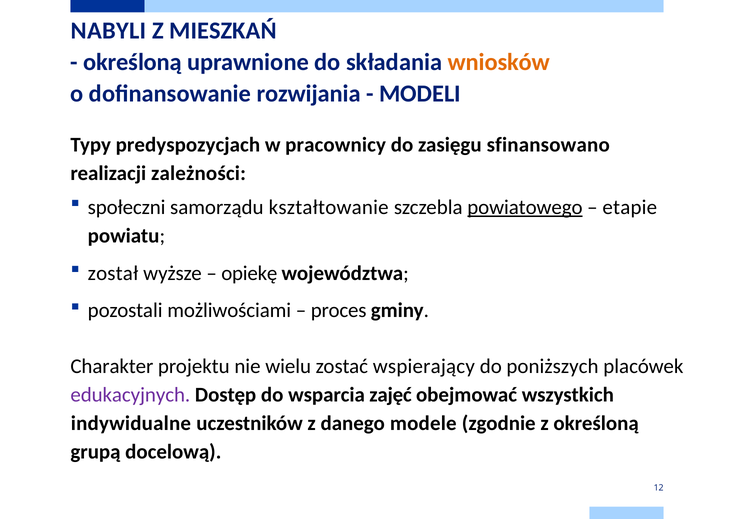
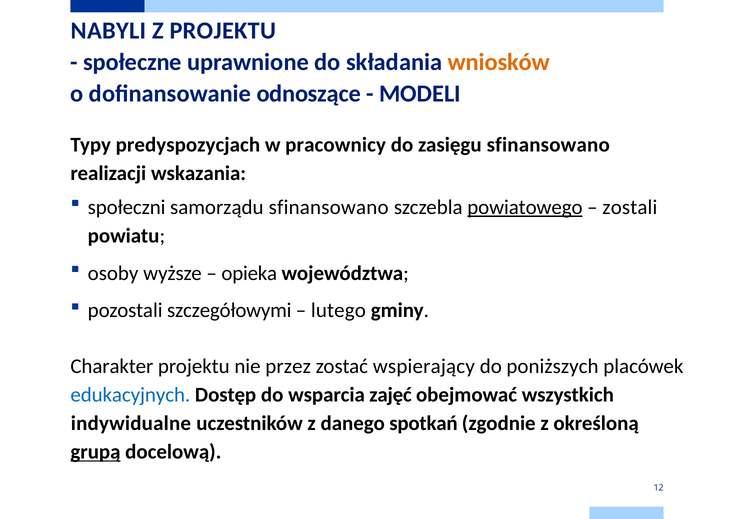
Z MIESZKAŃ: MIESZKAŃ -> PROJEKTU (223, 31)
określoną: określoną -> społeczne (133, 62)
rozwijania: rozwijania -> odnoszące (309, 94)
zależności: zależności -> wskazania (199, 173)
samorządu kształtowanie: kształtowanie -> sfinansowano (329, 207)
etapie: etapie -> zostali (630, 207)
został: został -> osoby (113, 273)
opiekę: opiekę -> opieka (249, 273)
możliwościami: możliwościami -> szczegółowymi (229, 311)
proces: proces -> lutego (338, 311)
wielu: wielu -> przez (288, 366)
edukacyjnych colour: purple -> blue (130, 395)
modele: modele -> spotkań (423, 423)
grupą underline: none -> present (95, 452)
